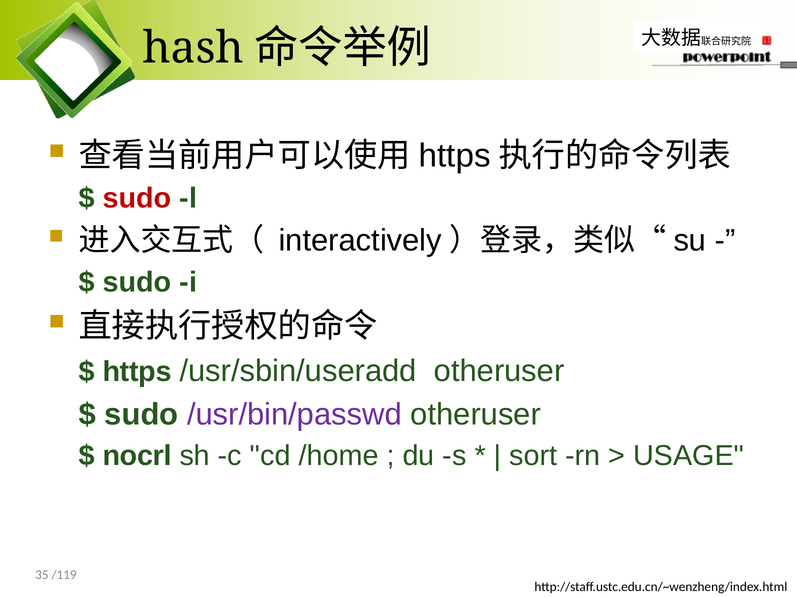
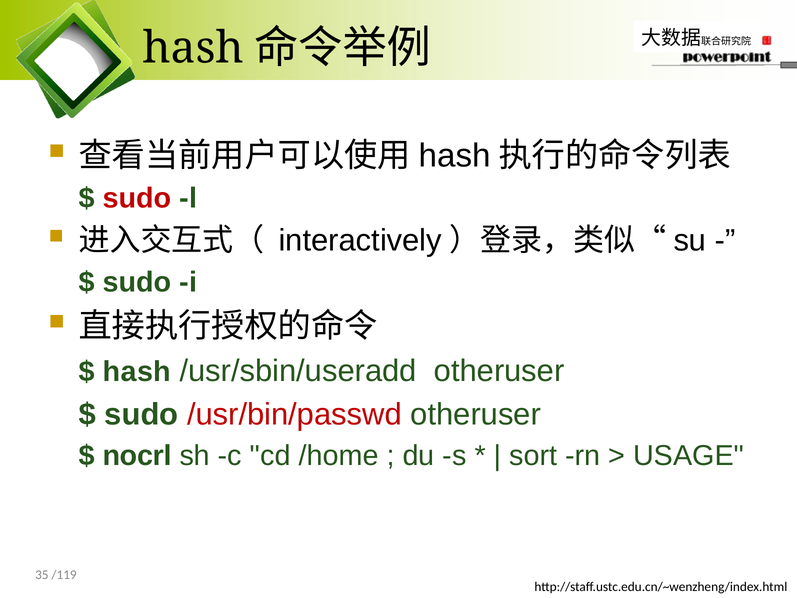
https: https -> hash (455, 156)
https: https -> hash (137, 371)
/usr/bin/passwd colour: purple -> red (294, 414)
